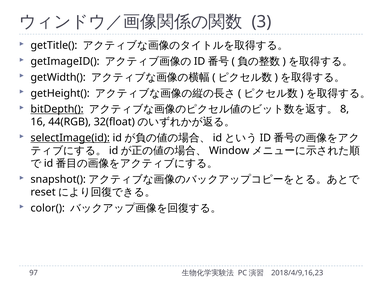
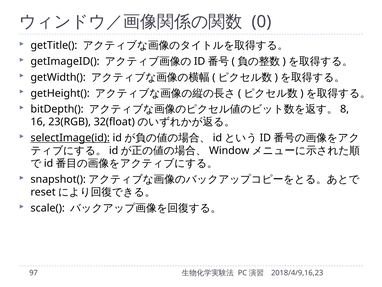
3: 3 -> 0 (262, 22)
bitDepth( underline: present -> none (57, 109)
44(RGB: 44(RGB -> 23(RGB (70, 122)
color(: color( -> scale( (48, 208)
